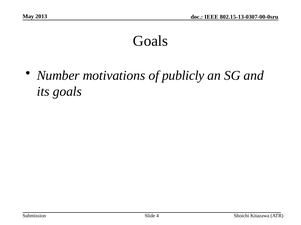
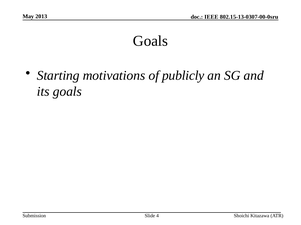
Number: Number -> Starting (58, 76)
